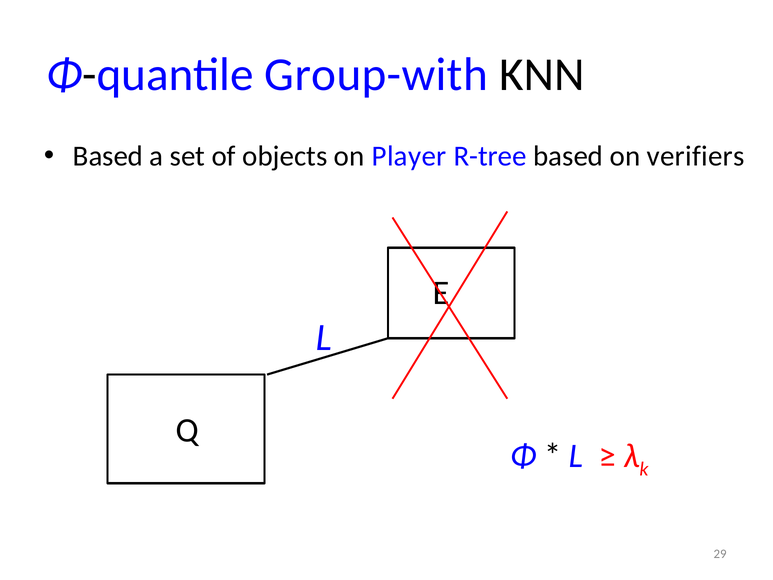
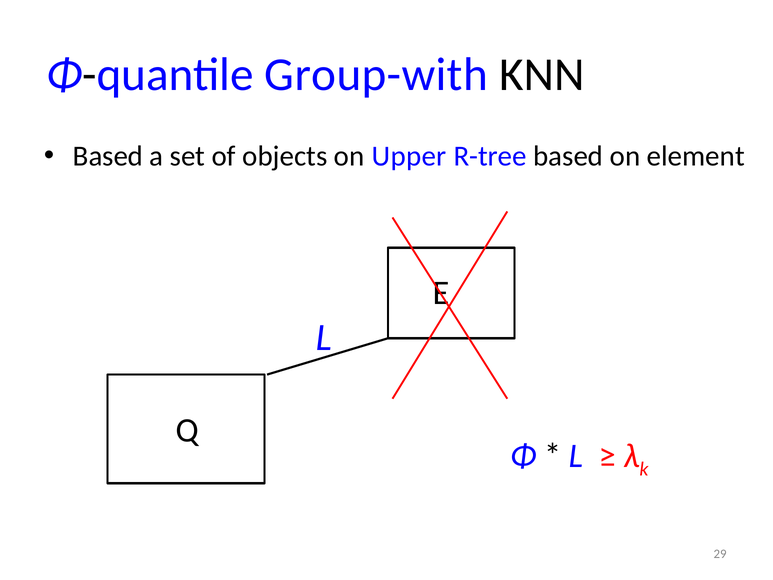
Player: Player -> Upper (409, 156)
verifiers: verifiers -> element (696, 156)
